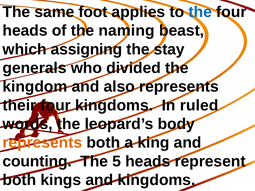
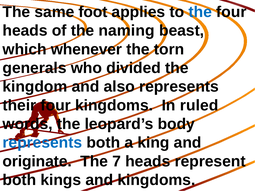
assigning: assigning -> whenever (86, 49)
stay: stay -> torn (169, 49)
represents colour: orange -> blue (42, 143)
counting: counting -> originate (37, 161)
5: 5 -> 7 (117, 161)
